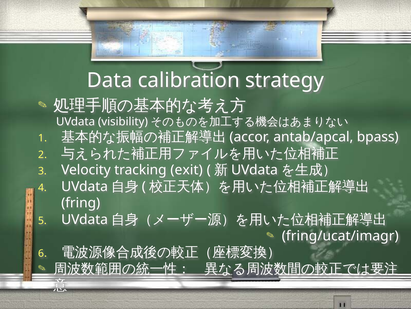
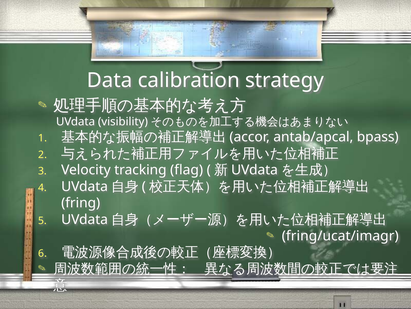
exit: exit -> flag (187, 170)
